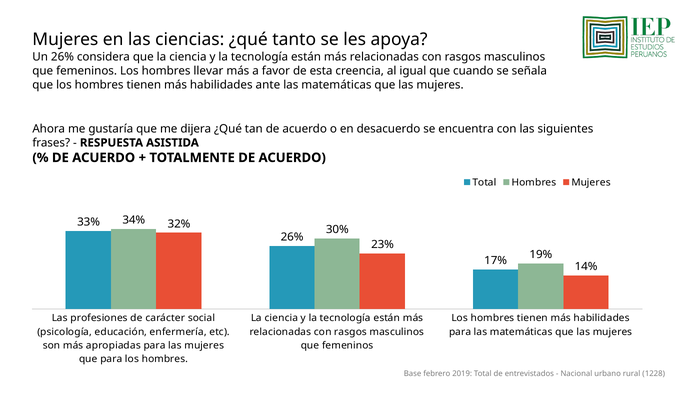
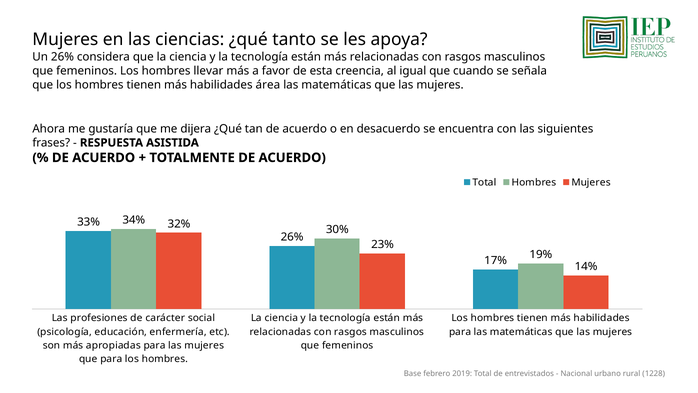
ante: ante -> área (268, 85)
